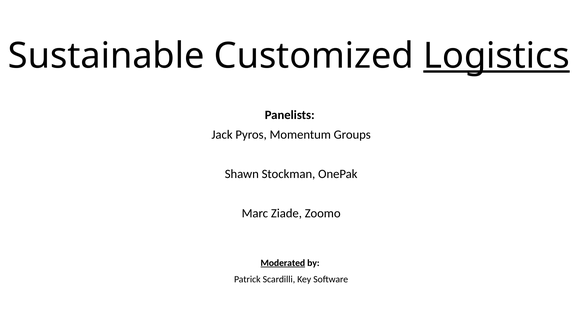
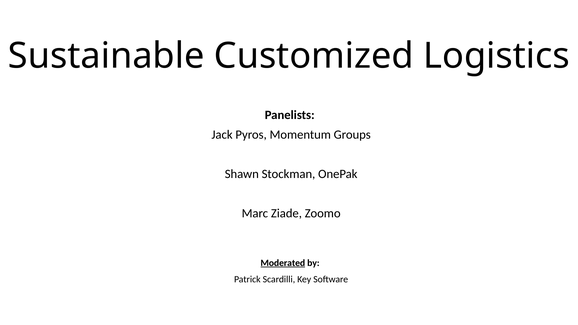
Logistics underline: present -> none (497, 56)
